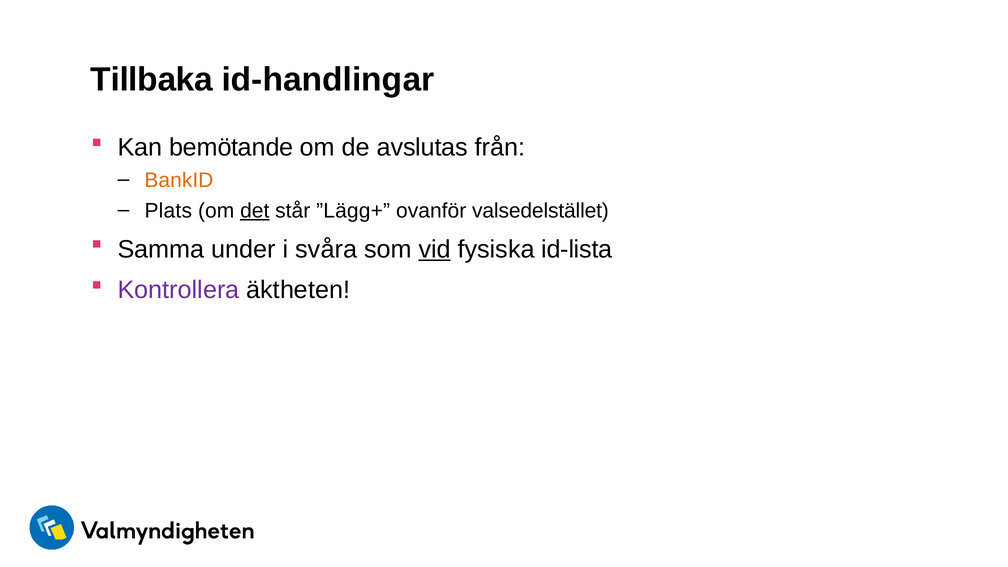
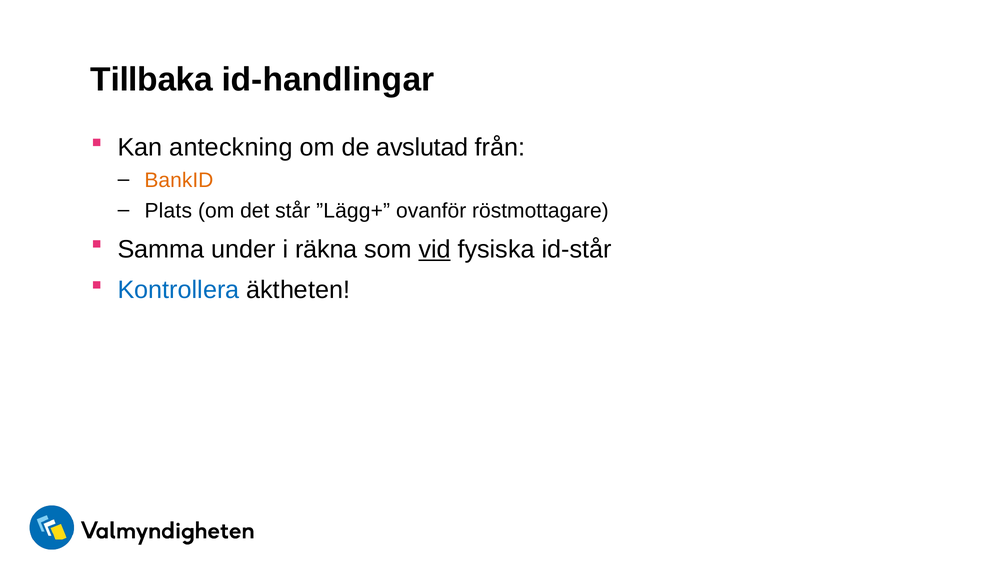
bemötande: bemötande -> anteckning (231, 148)
avslutas: avslutas -> avslutad (422, 148)
det underline: present -> none (255, 211)
valsedelstället: valsedelstället -> röstmottagare (540, 211)
svåra: svåra -> räkna (326, 249)
id-lista: id-lista -> id-står (577, 249)
Kontrollera colour: purple -> blue (179, 290)
